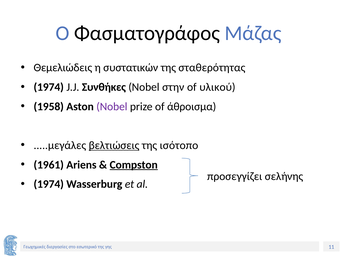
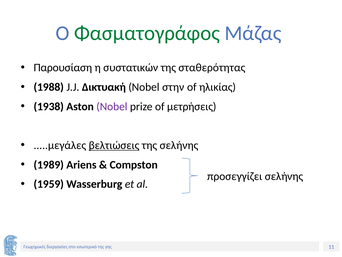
Φασματογράφος colour: black -> green (147, 33)
Θεμελιώδεις: Θεμελιώδεις -> Παρουσίαση (63, 68)
1974: 1974 -> 1988 (49, 87)
Συνθήκες: Συνθήκες -> Δικτυακή (104, 87)
υλικού: υλικού -> ηλικίας (218, 87)
1958: 1958 -> 1938 (49, 106)
άθροισμα: άθροισμα -> μετρήσεις (192, 106)
της ισότοπo: ισότοπo -> σελήνης (179, 145)
1961: 1961 -> 1989 (49, 164)
Compston underline: present -> none (134, 164)
1974: 1974 -> 1959 (49, 184)
